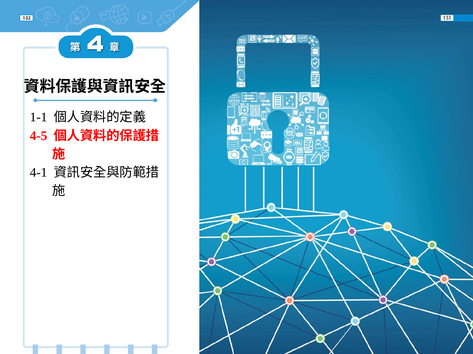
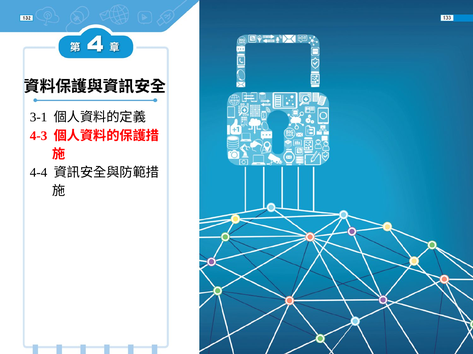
1-1: 1-1 -> 3-1 (39, 118)
4-5: 4-5 -> 4-3 (39, 136)
4-1: 4-1 -> 4-4 (39, 173)
